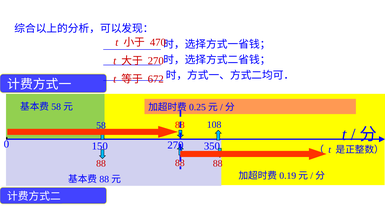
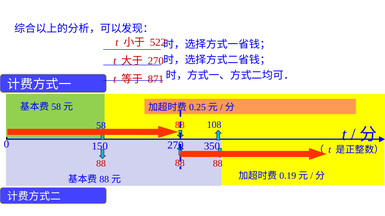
470: 470 -> 522 (158, 42)
672: 672 -> 871 (156, 79)
